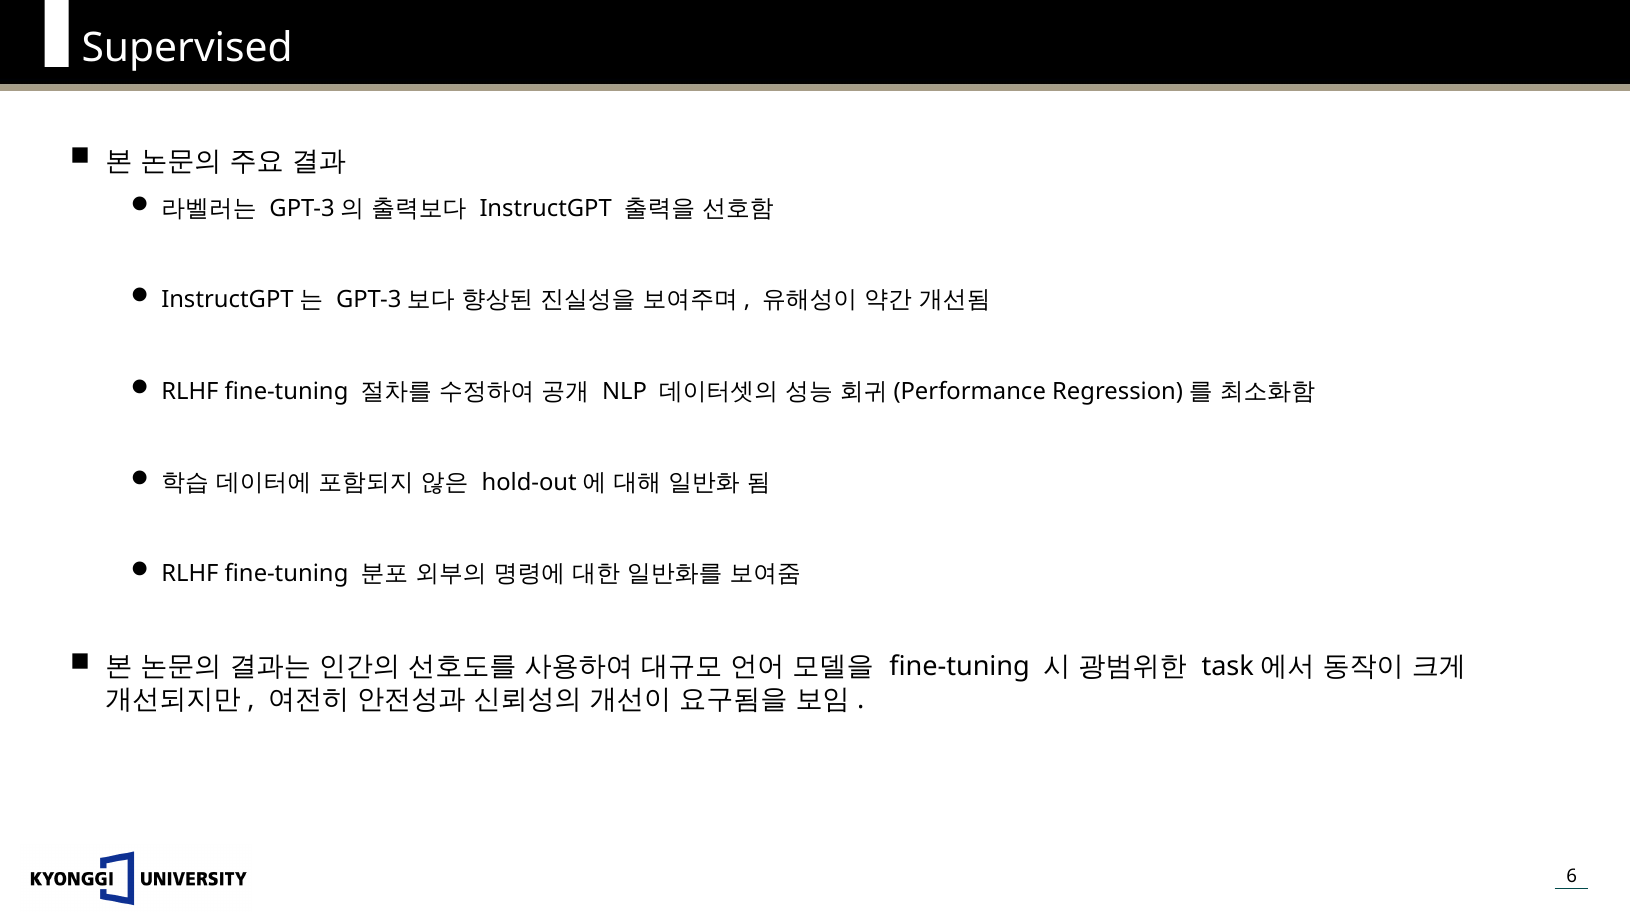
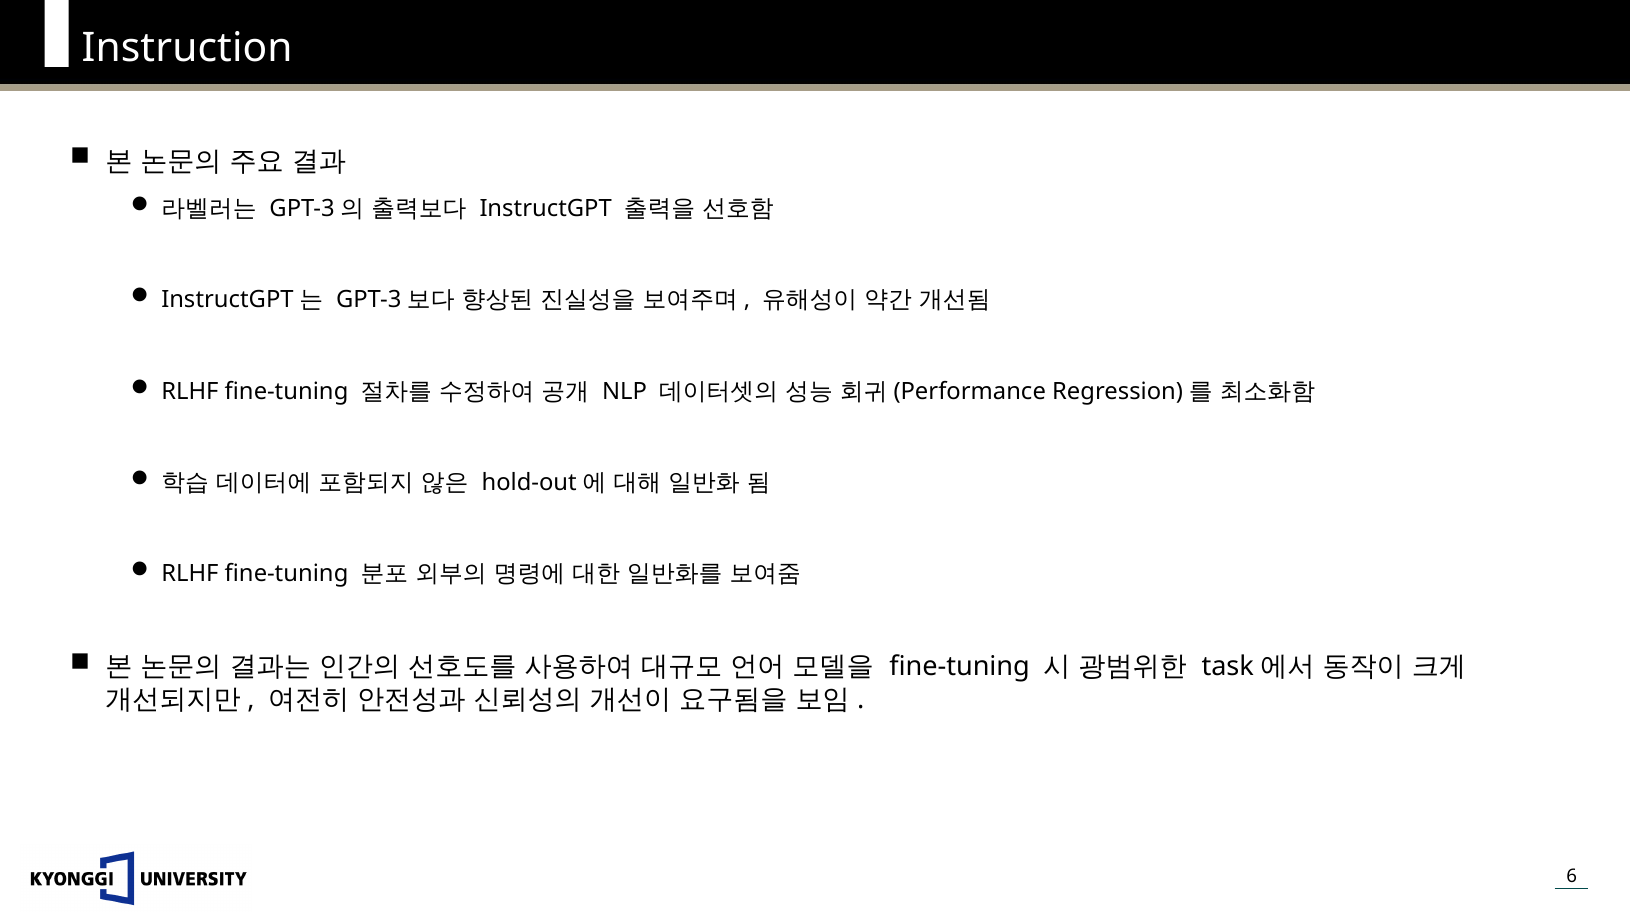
Supervised: Supervised -> Instruction (187, 49)
